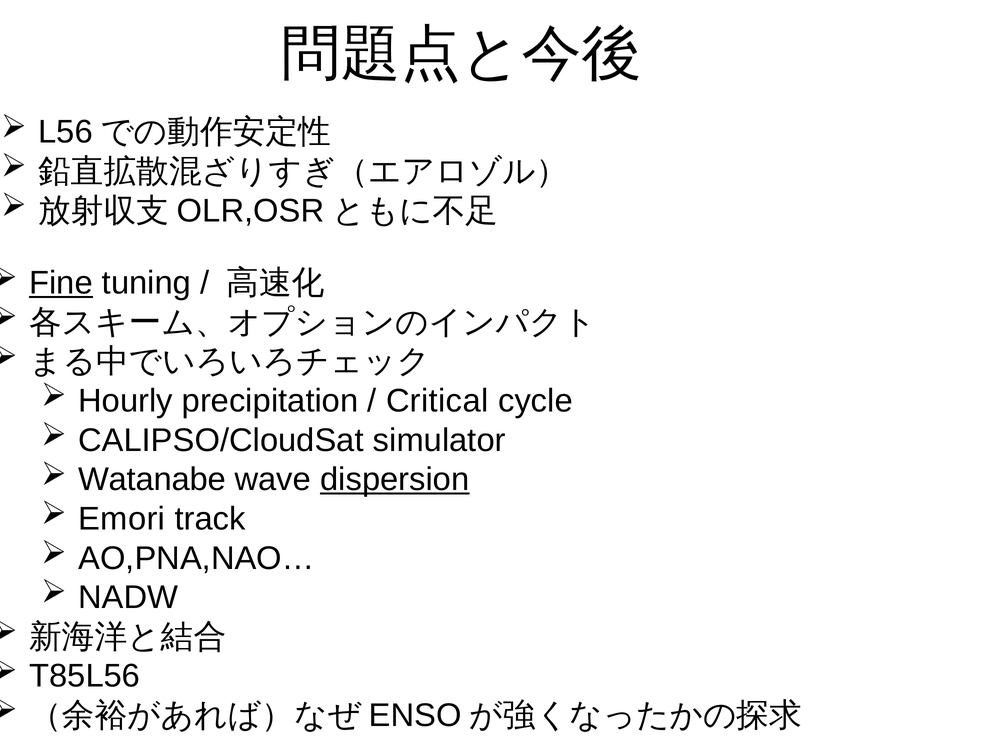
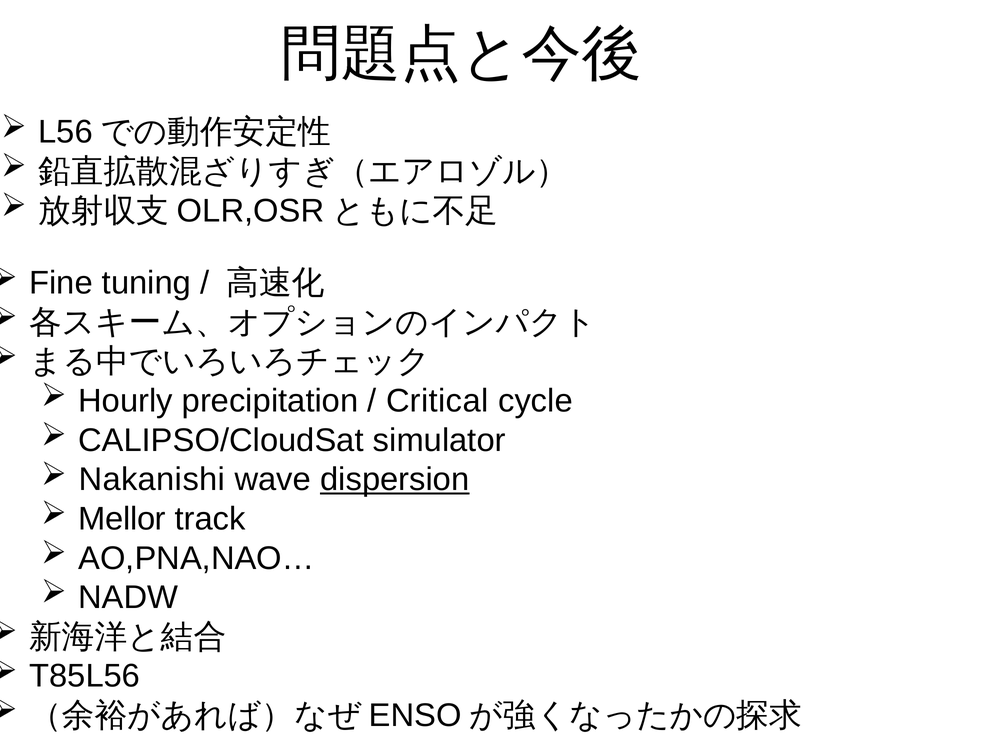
Fine underline: present -> none (61, 283)
Watanabe: Watanabe -> Nakanishi (152, 479)
Emori: Emori -> Mellor (122, 519)
